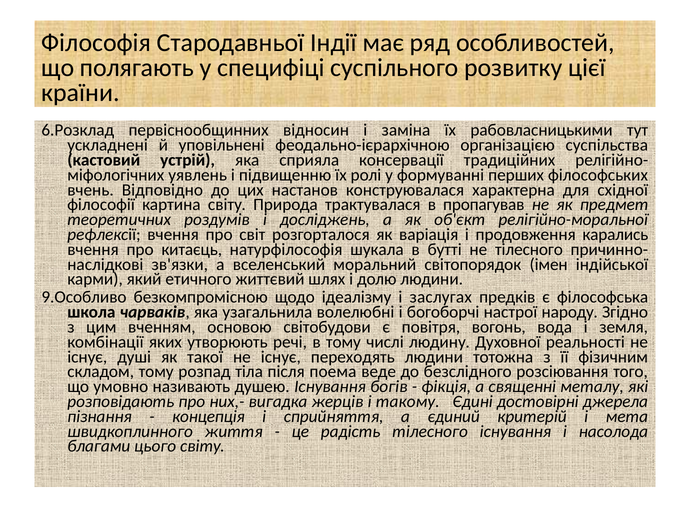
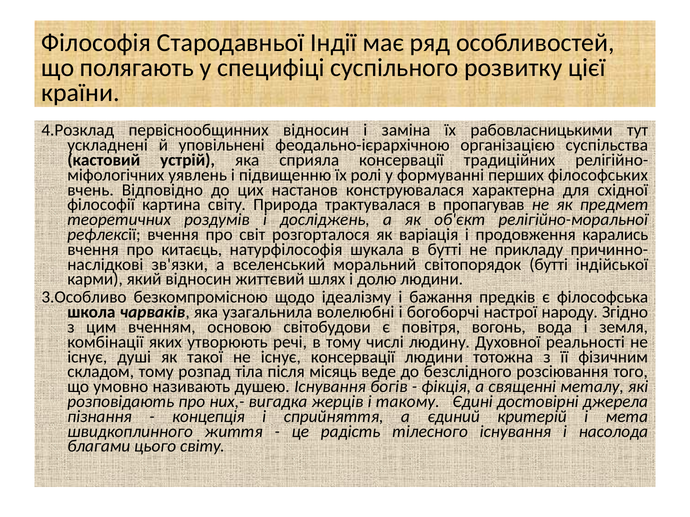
6.Розклад: 6.Розклад -> 4.Розклад (78, 130)
не тілесного: тілесного -> прикладу (529, 250)
світопорядок імен: імен -> бутті (549, 265)
який етичного: етичного -> відносин (198, 280)
9.Особливо: 9.Особливо -> 3.Особливо (84, 298)
заслугах: заслугах -> бажання (441, 298)
існує переходять: переходять -> консервації (353, 357)
поема: поема -> місяць (333, 372)
